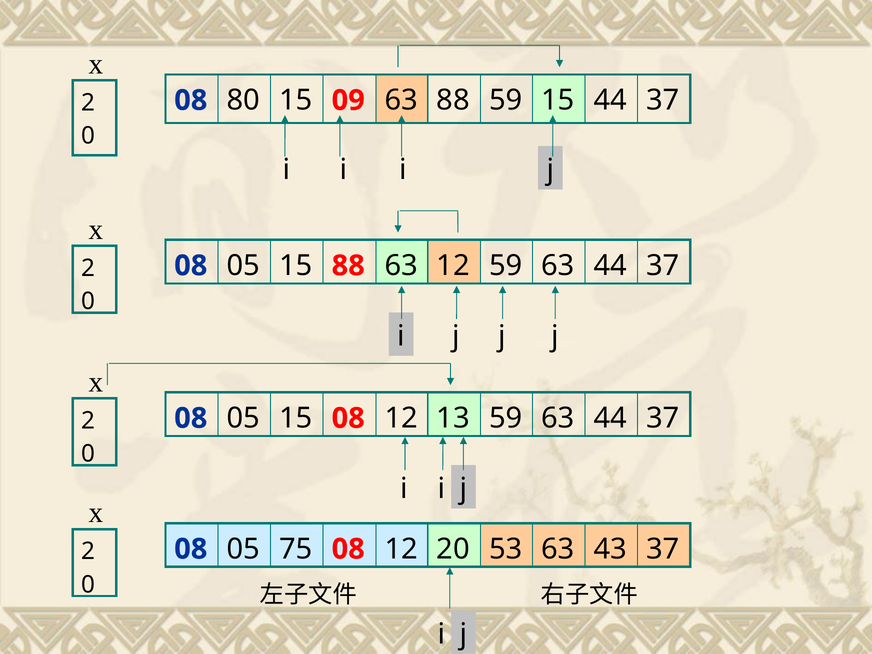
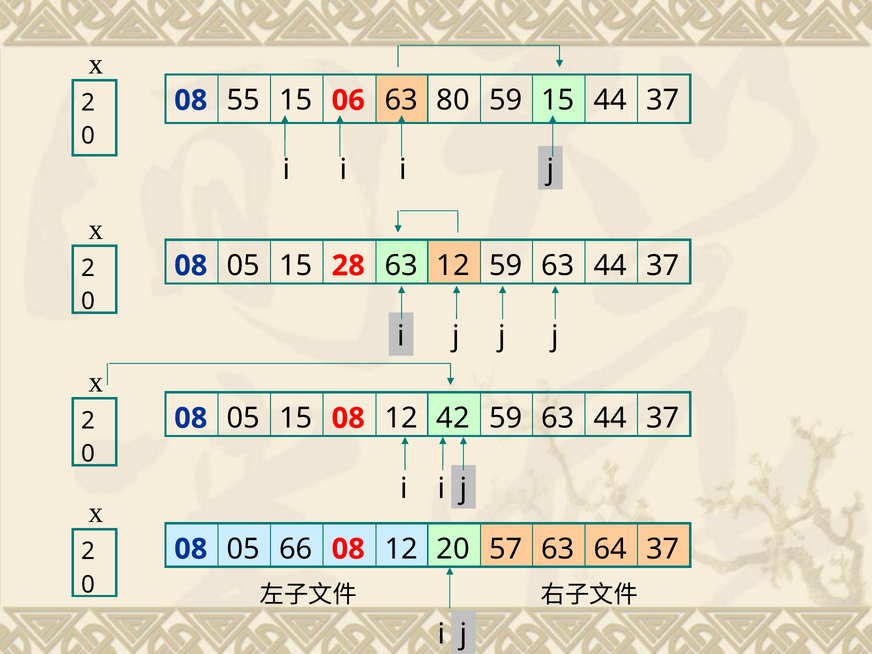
80: 80 -> 55 (243, 100)
09: 09 -> 06 (348, 100)
63 88: 88 -> 80 (453, 100)
15 88: 88 -> 28 (348, 266)
13: 13 -> 42 (453, 418)
75: 75 -> 66 (296, 549)
53: 53 -> 57 (506, 549)
43: 43 -> 64 (611, 549)
